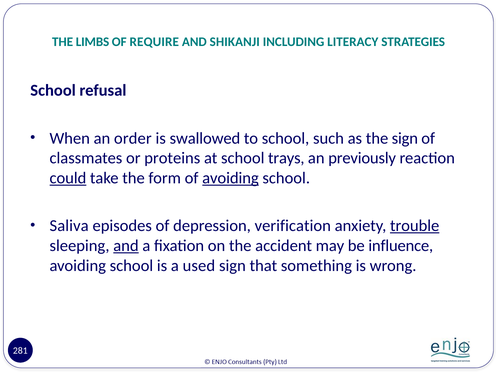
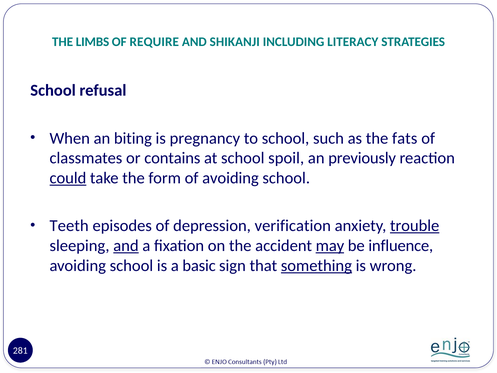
order: order -> biting (133, 138)
swallowed: swallowed -> pregnancy (205, 138)
the sign: sign -> fats (405, 138)
proteins: proteins -> contains (172, 158)
trays: trays -> spoil (286, 158)
avoiding underline: present -> none (230, 178)
Saliva: Saliva -> Teeth (69, 226)
may underline: none -> present (330, 246)
used: used -> basic (199, 265)
something underline: none -> present (316, 265)
